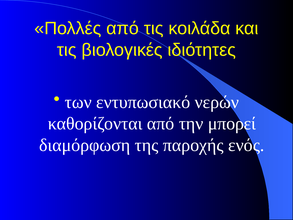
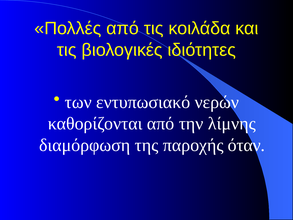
μπορεί: μπορεί -> λίμνης (232, 123)
ενός: ενός -> όταν (246, 145)
